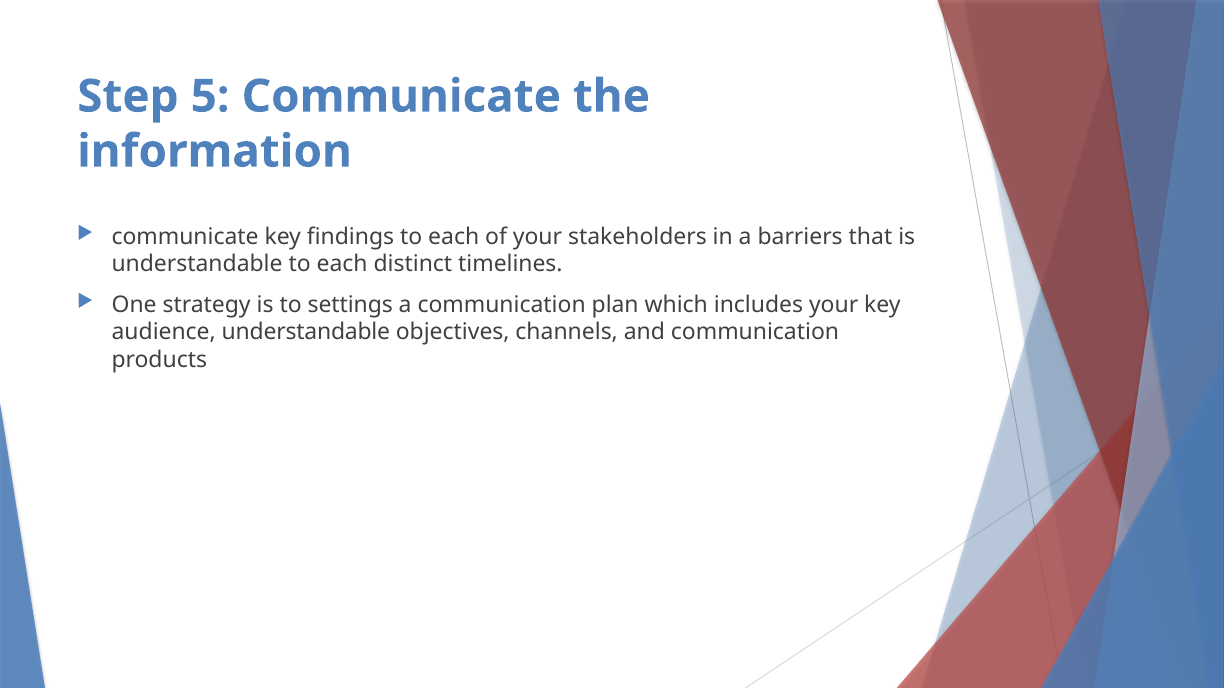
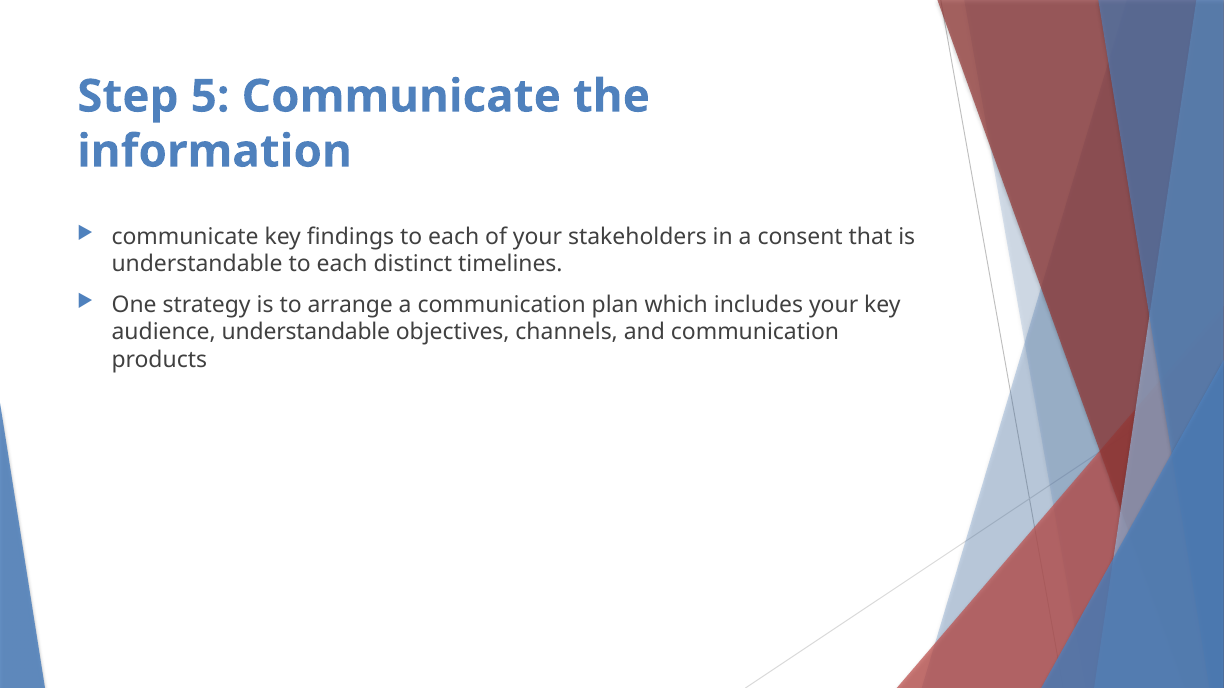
barriers: barriers -> consent (800, 237)
settings: settings -> arrange (350, 305)
